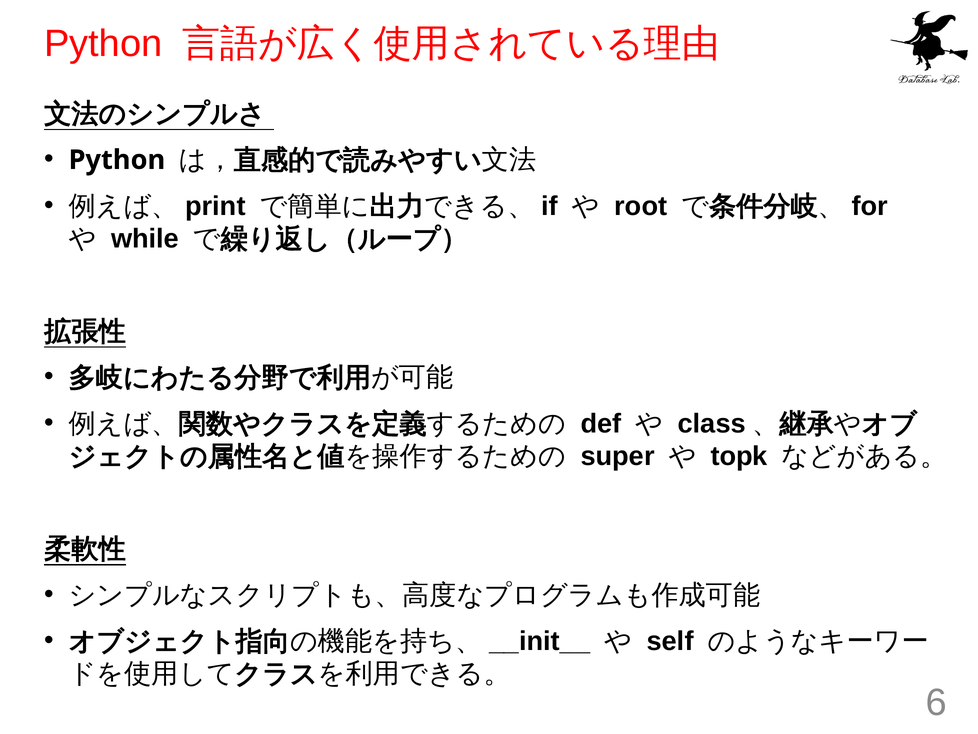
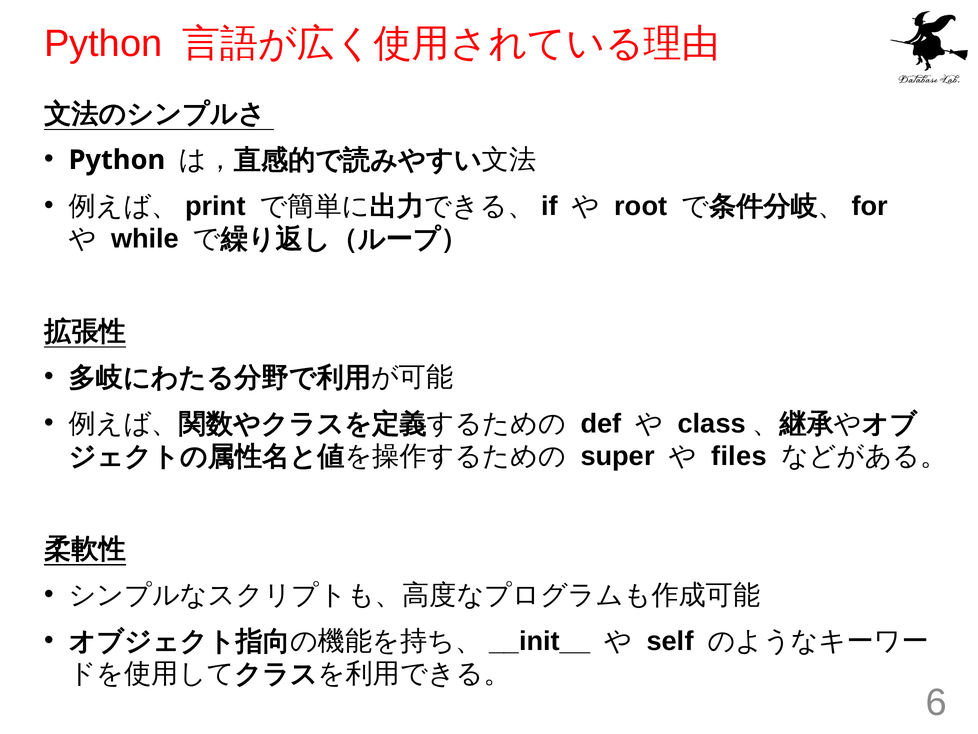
topk: topk -> files (739, 456)
